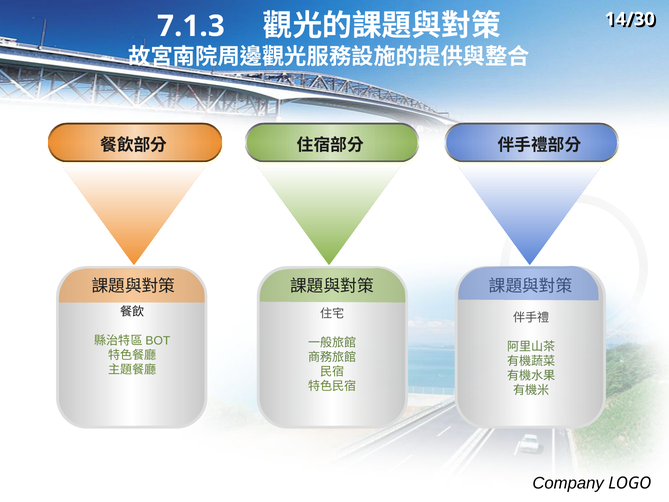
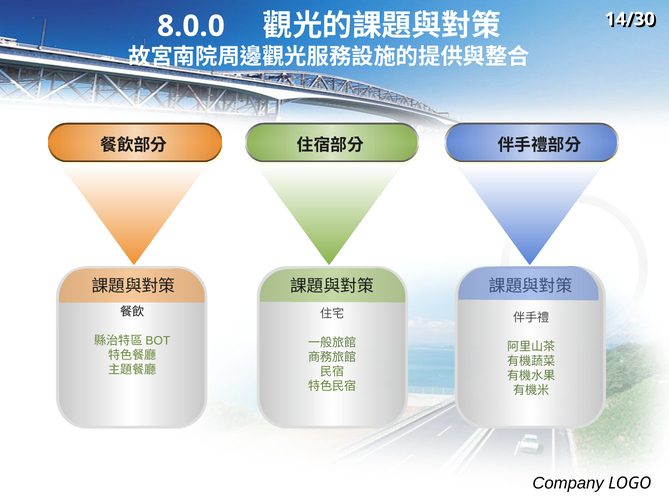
7.1.3: 7.1.3 -> 8.0.0 (191, 26)
